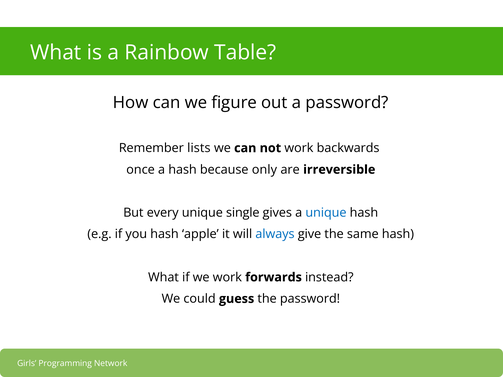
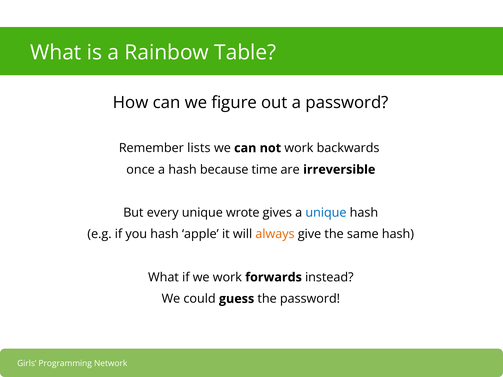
only: only -> time (265, 170)
single: single -> wrote (243, 213)
always colour: blue -> orange (275, 234)
